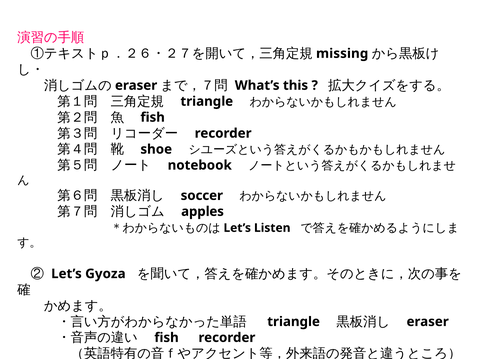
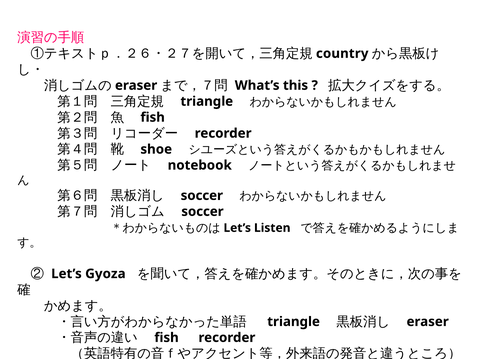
missing: missing -> country (342, 54)
apples: apples -> soccer (202, 212)
